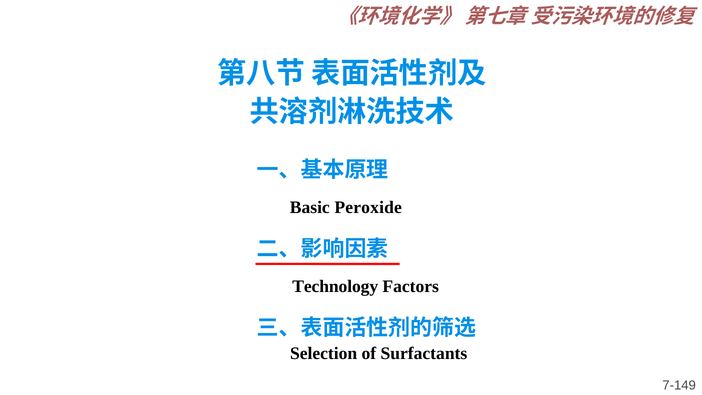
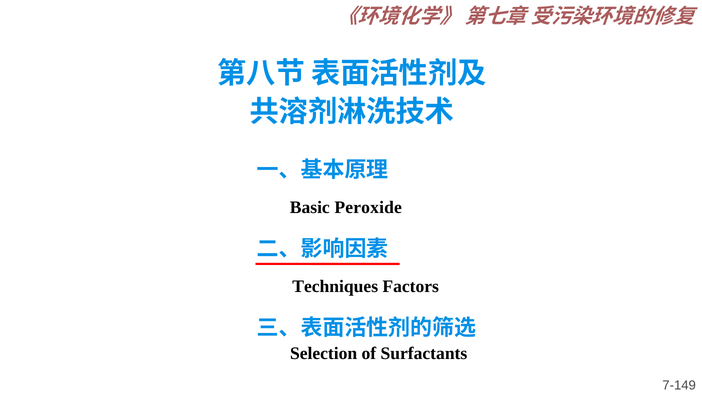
Technology: Technology -> Techniques (335, 286)
